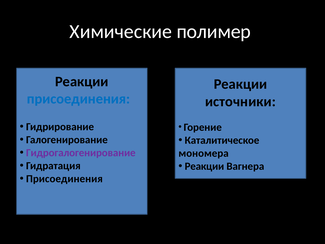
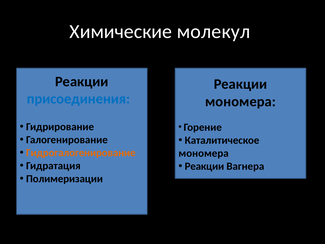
полимер: полимер -> молекул (214, 31)
источники: источники -> мономера (240, 101)
Гидрогалогенирование colour: purple -> orange (81, 153)
Присоединения: Присоединения -> Полимеризации (64, 179)
